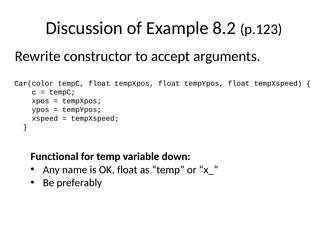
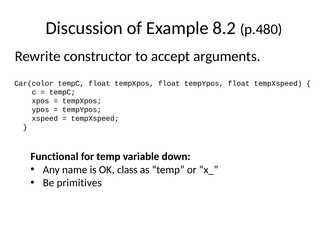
p.123: p.123 -> p.480 (261, 29)
OK float: float -> class (127, 170)
preferably: preferably -> primitives (79, 183)
